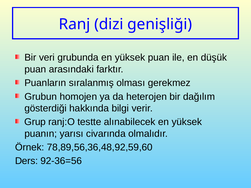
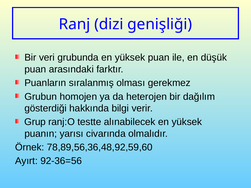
Ders: Ders -> Ayırt (26, 161)
